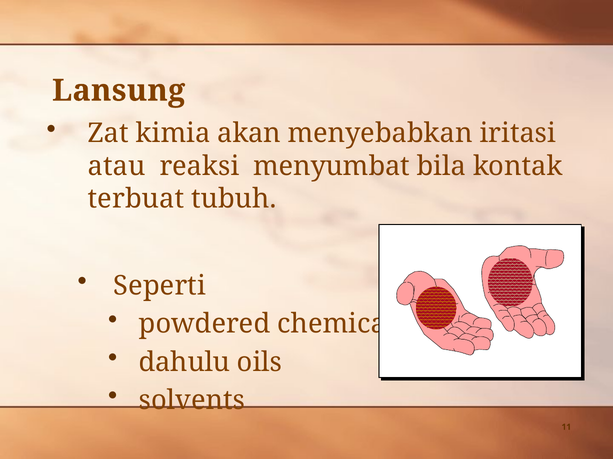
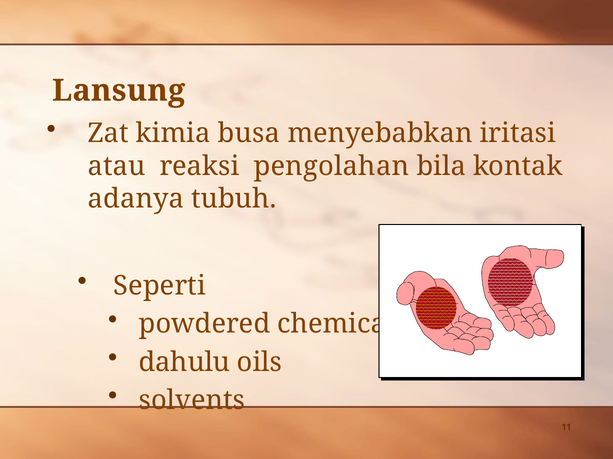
akan: akan -> busa (249, 134)
menyumbat: menyumbat -> pengolahan (331, 166)
terbuat: terbuat -> adanya (136, 199)
